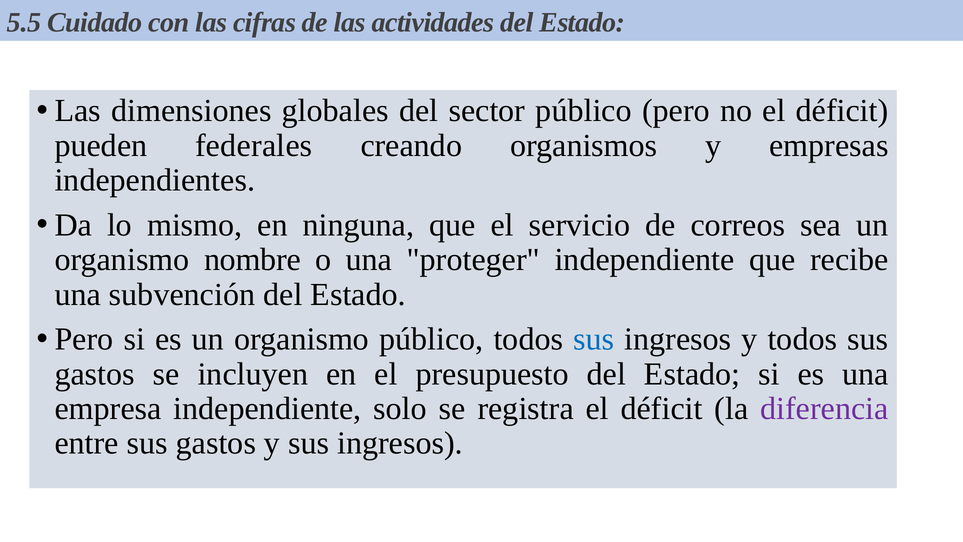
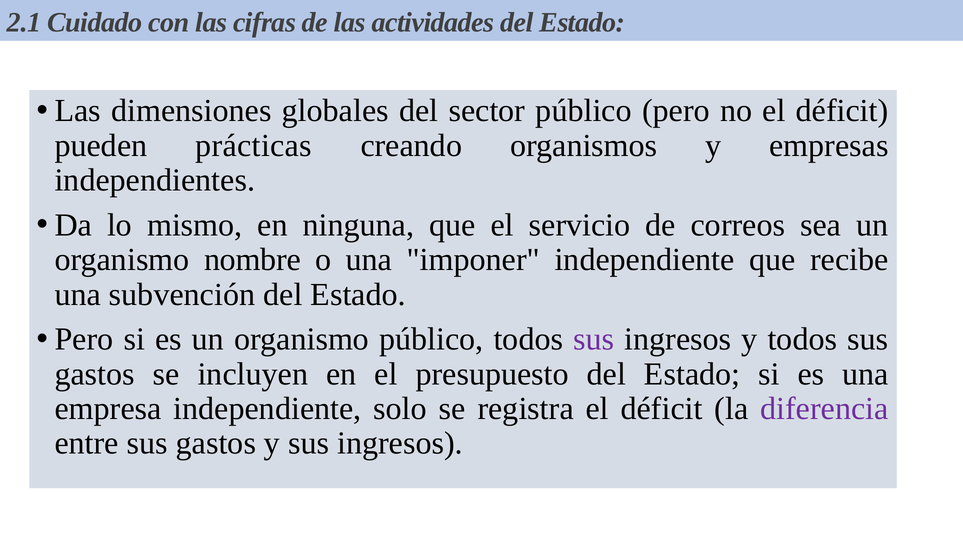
5.5: 5.5 -> 2.1 (24, 22)
federales: federales -> prácticas (254, 145)
proteger: proteger -> imponer (473, 260)
sus colour: blue -> purple (594, 339)
